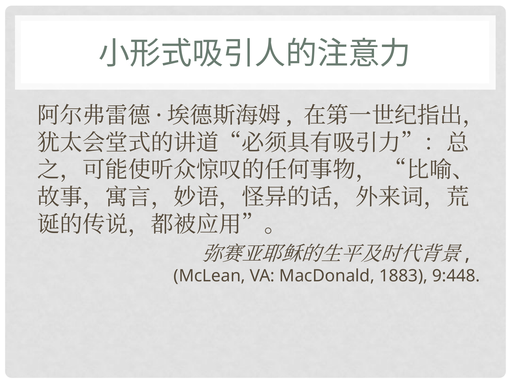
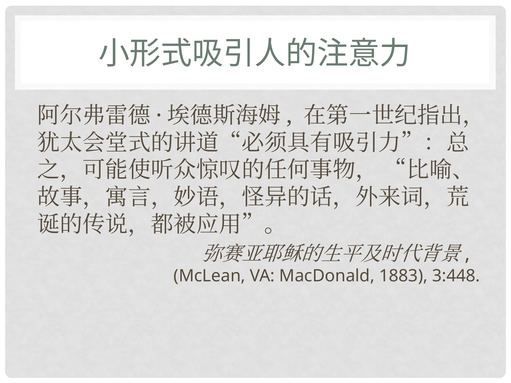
9:448: 9:448 -> 3:448 (456, 276)
